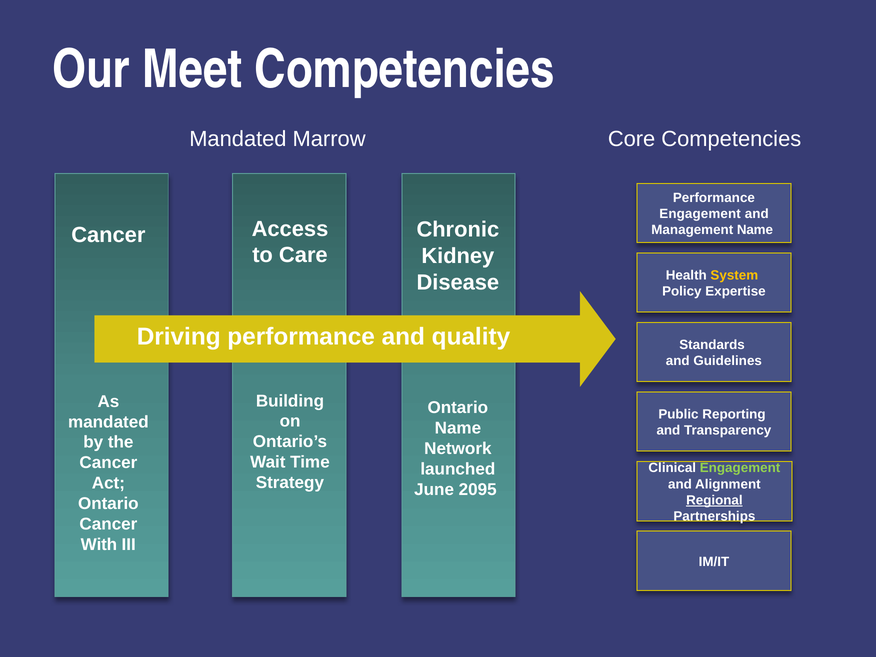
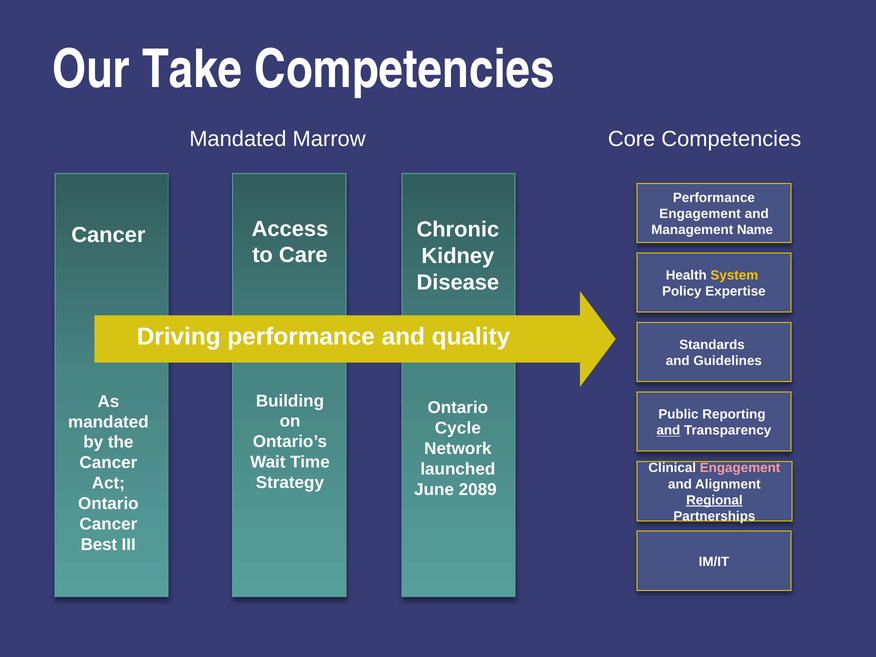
Meet: Meet -> Take (192, 69)
Name: Name -> Cycle (458, 428)
and underline: none -> present (668, 431)
Engagement colour: light green -> pink (740, 468)
2095: 2095 -> 2089 (478, 489)
With: With -> Best (99, 545)
